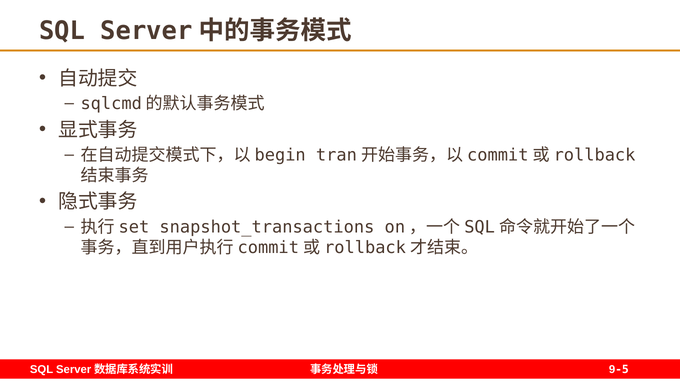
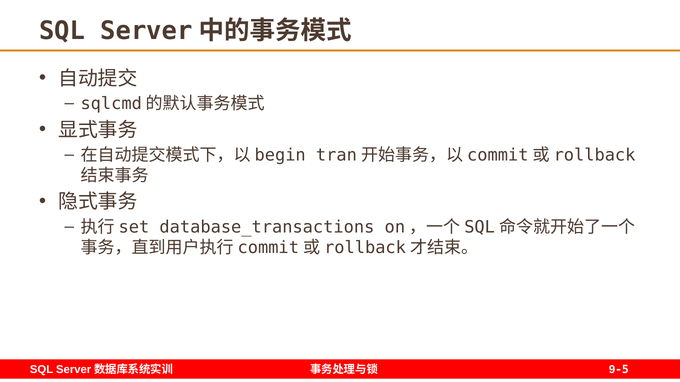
snapshot_transactions: snapshot_transactions -> database_transactions (267, 227)
